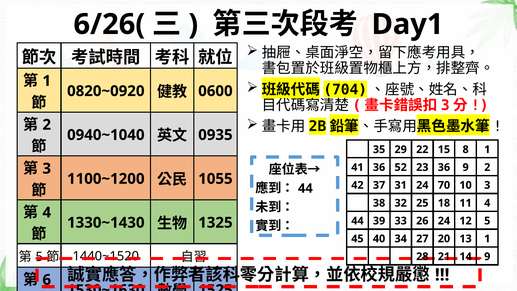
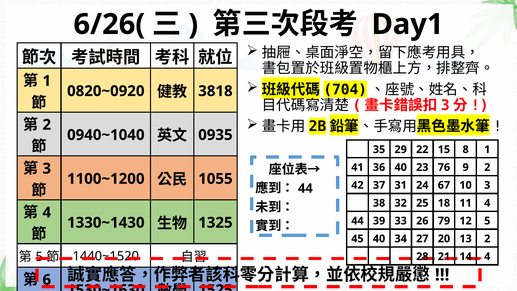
0600: 0600 -> 3818 (215, 91)
36 52: 52 -> 40 (401, 167)
23 36: 36 -> 76 (444, 167)
70: 70 -> 67 (444, 185)
26 24: 24 -> 79 (444, 221)
13 1: 1 -> 2 (487, 239)
14 9: 9 -> 4 (487, 256)
